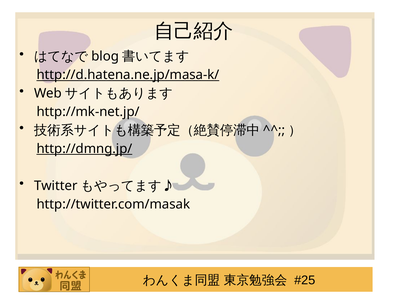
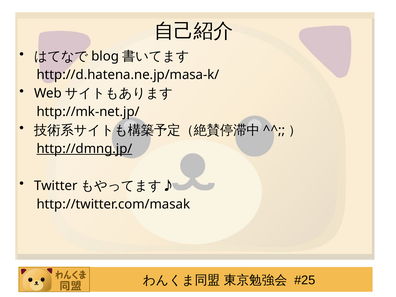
http://d.hatena.ne.jp/masa-k/ underline: present -> none (128, 75)
